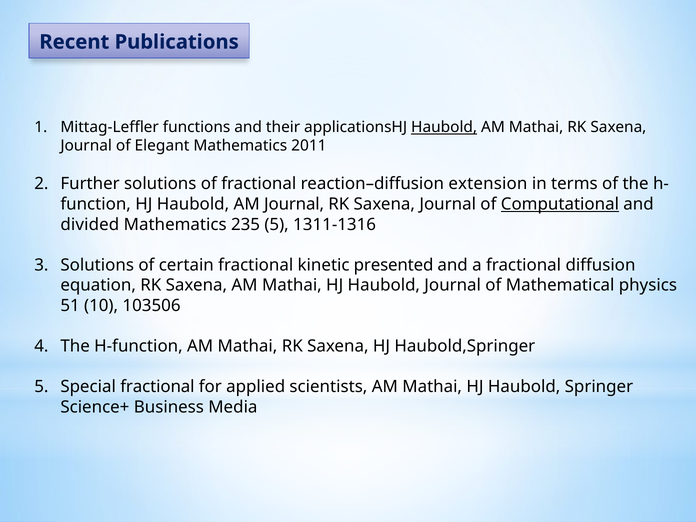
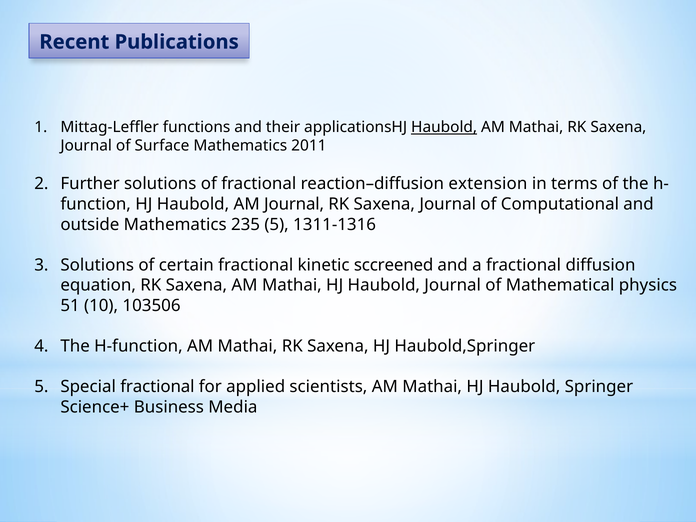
Elegant: Elegant -> Surface (162, 146)
Computational underline: present -> none (560, 204)
divided: divided -> outside (90, 224)
presented: presented -> sccreened (394, 265)
